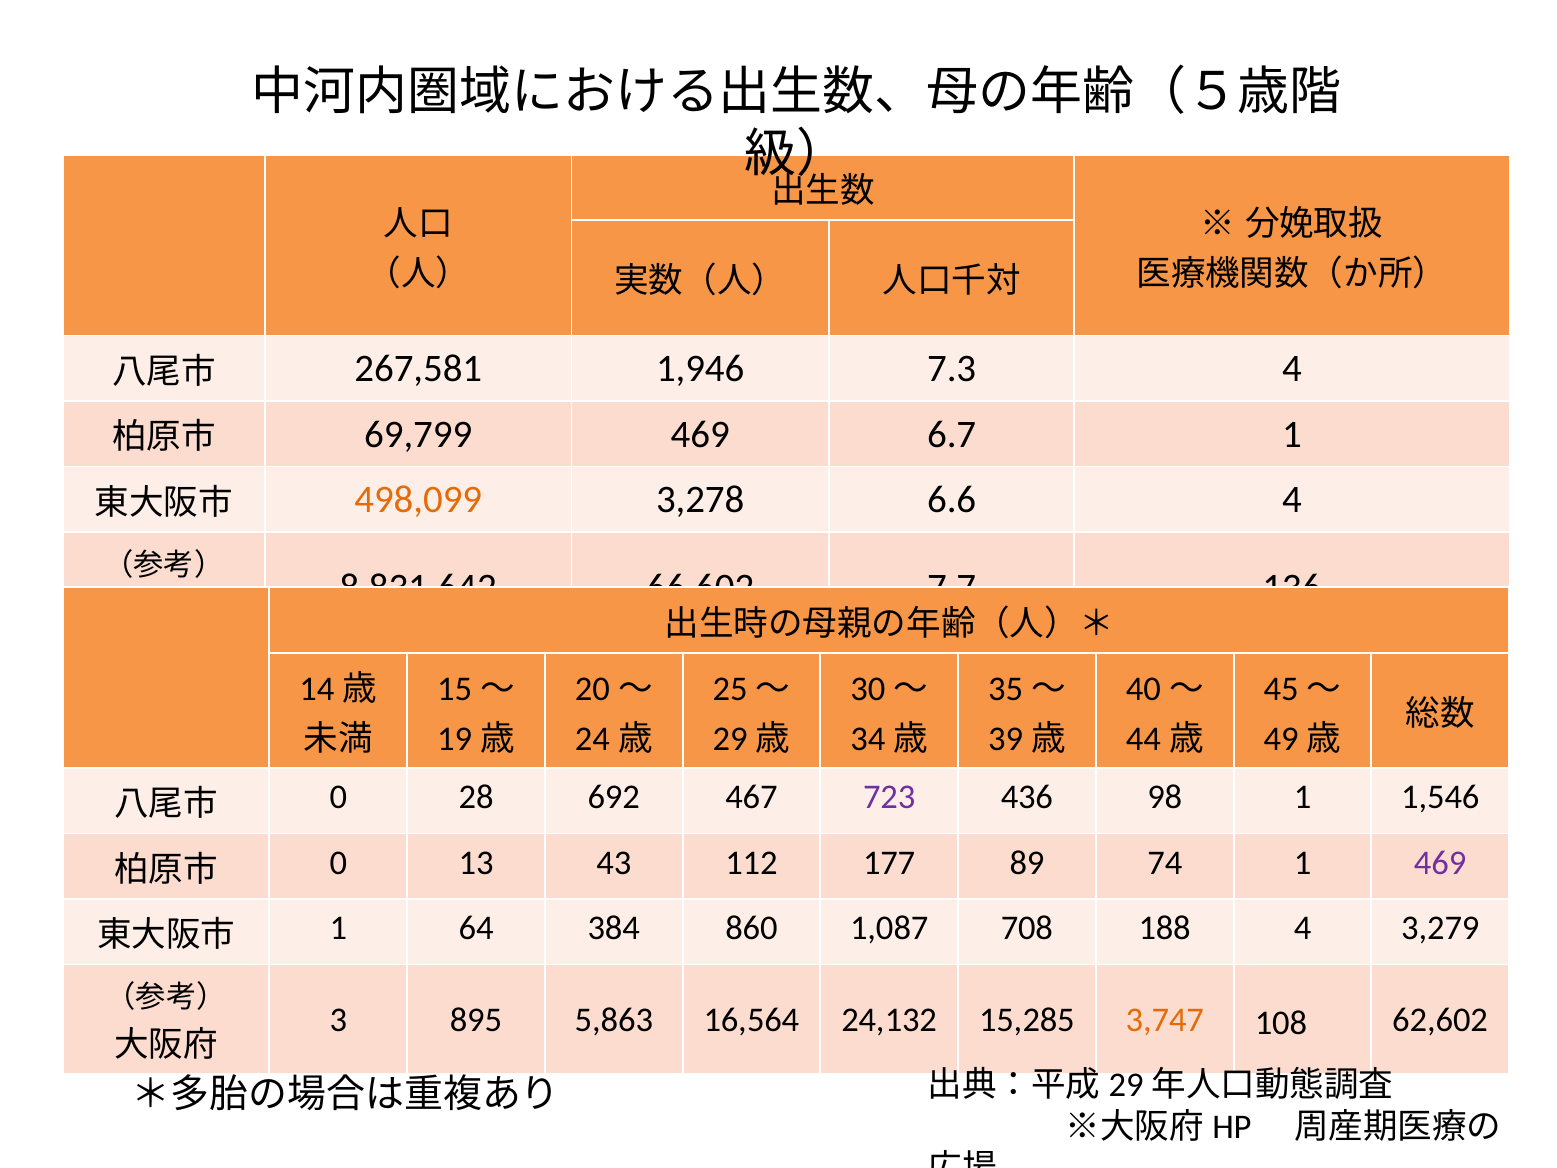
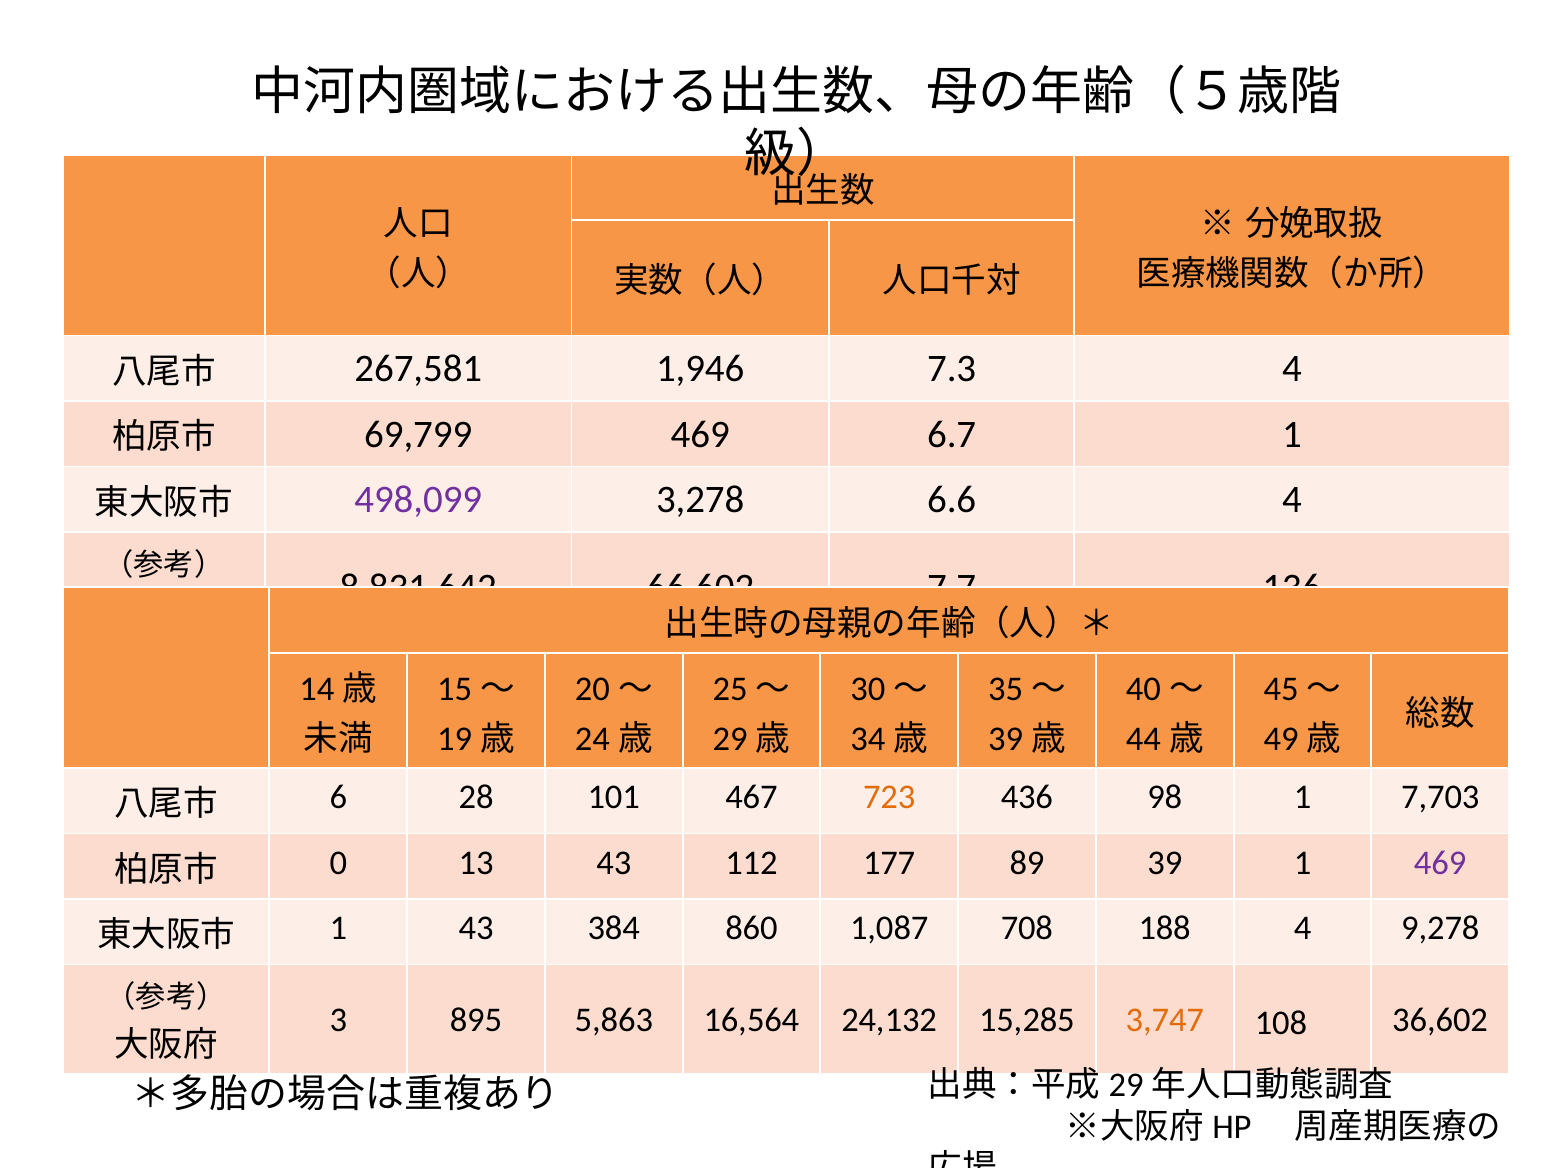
498,099 colour: orange -> purple (418, 500)
0: 0 -> 6 (338, 797)
692: 692 -> 101 (614, 797)
723 colour: purple -> orange (889, 797)
1,546: 1,546 -> 7,703 (1440, 797)
74: 74 -> 39 (1165, 863)
1 64: 64 -> 43 (476, 928)
3,279: 3,279 -> 9,278 (1440, 928)
62,602: 62,602 -> 36,602 (1440, 1020)
